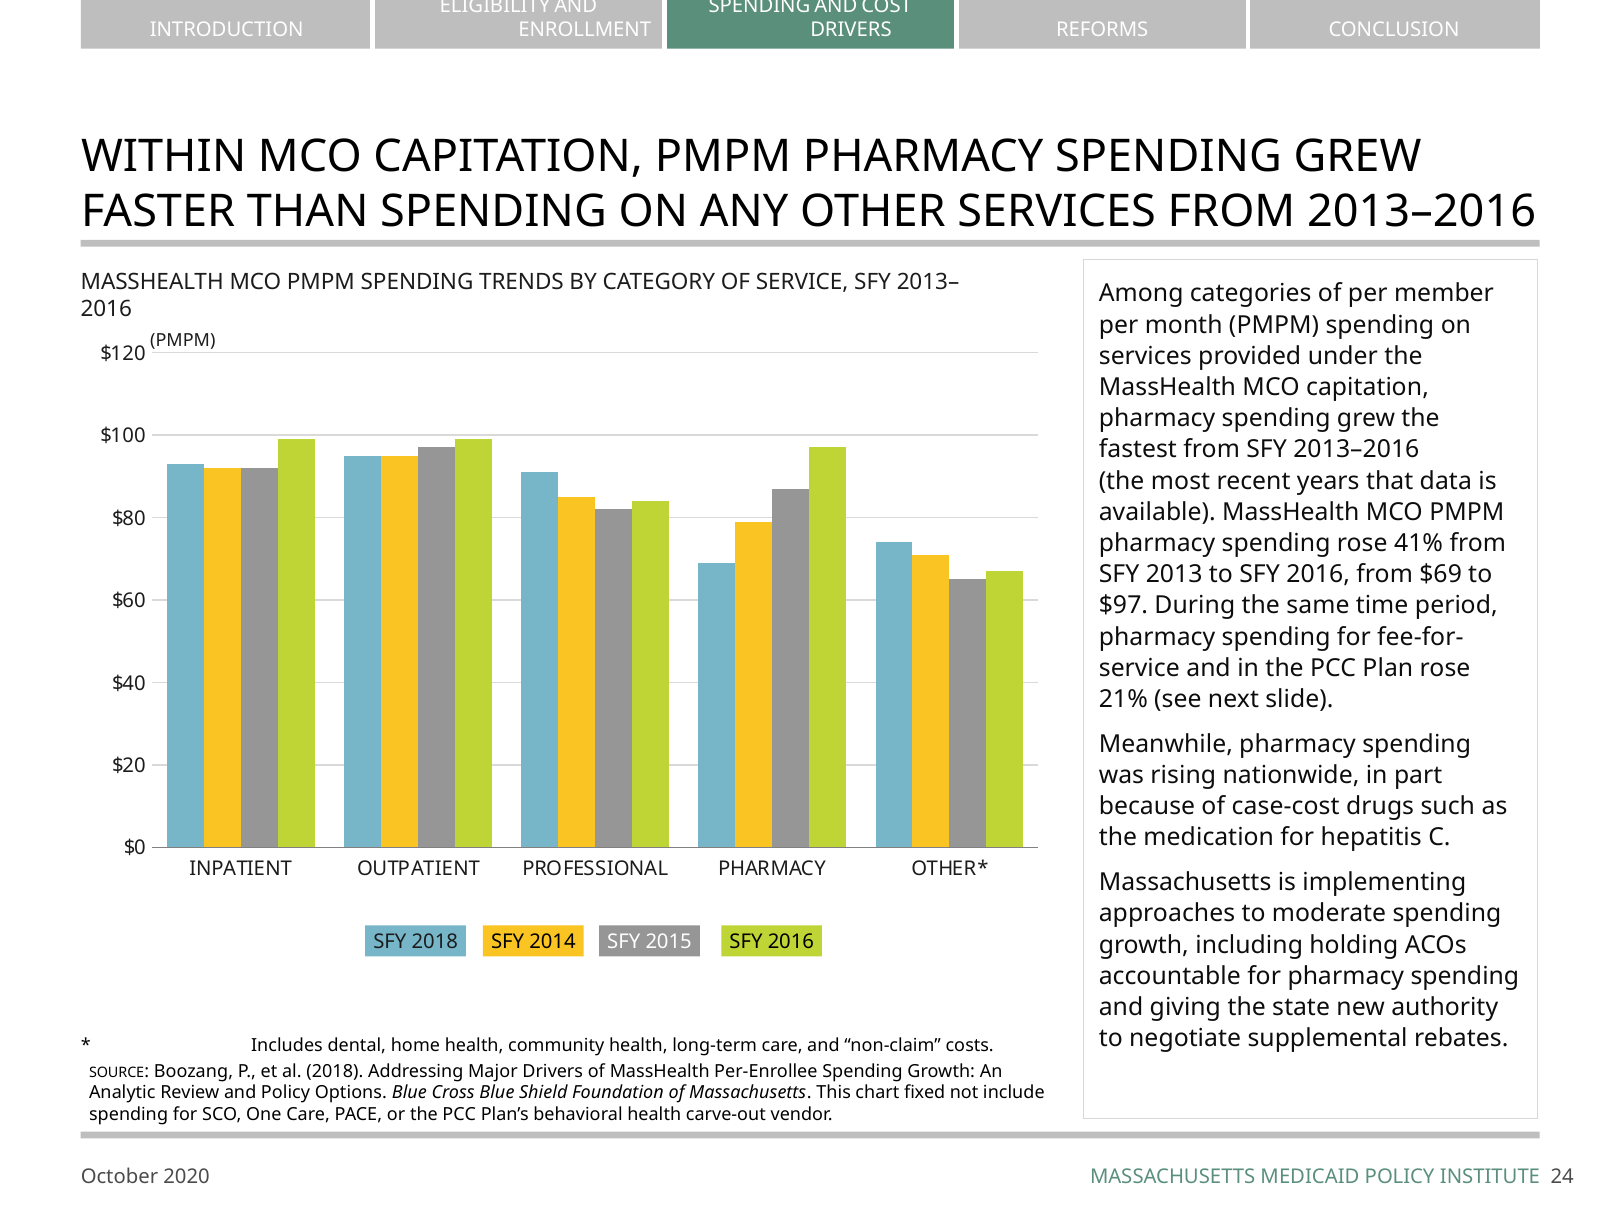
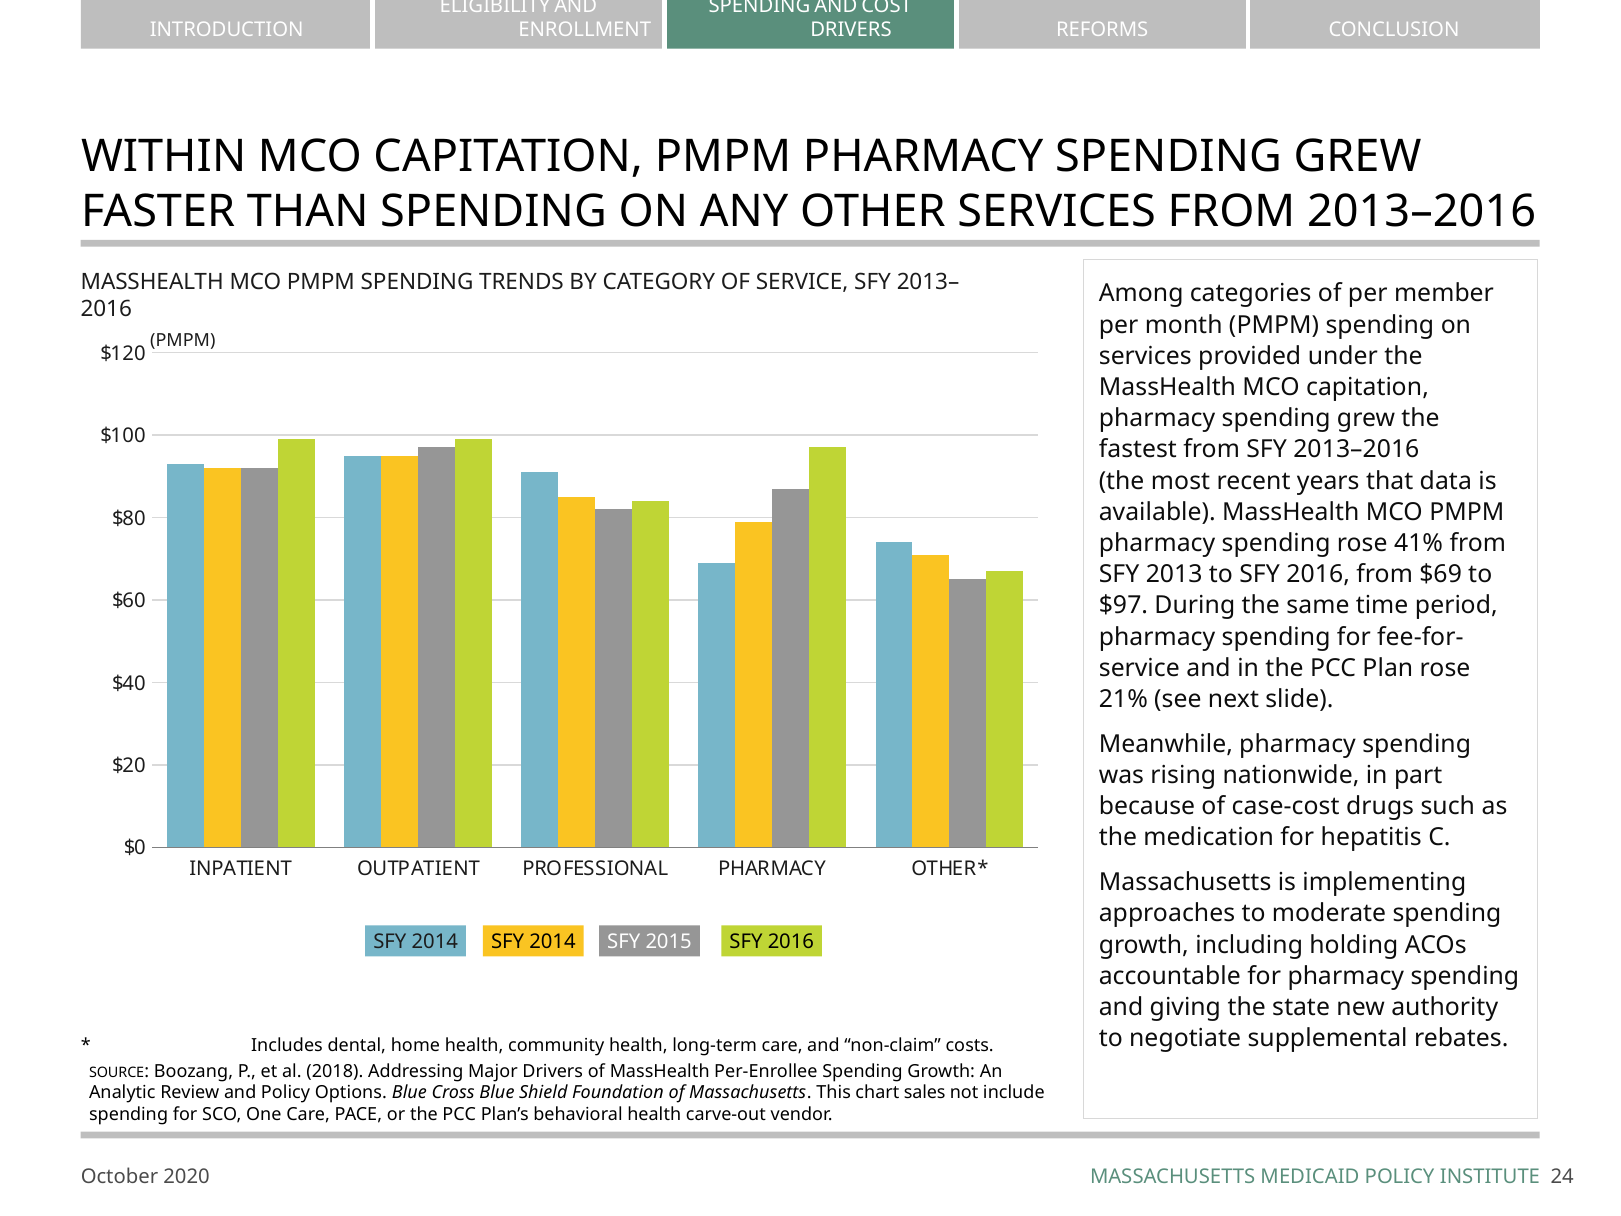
2018: 2018 -> 2014 (435, 942)
fixed: fixed -> sales (925, 1093)
